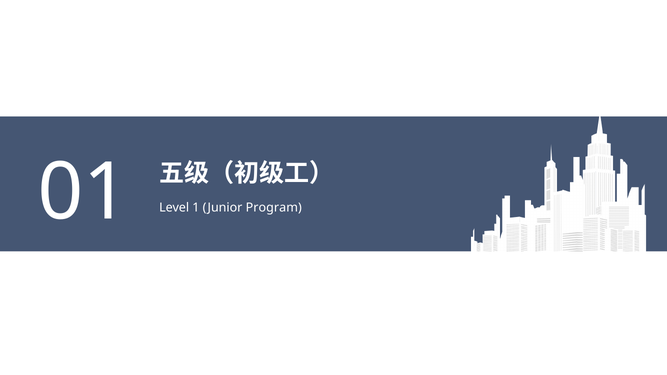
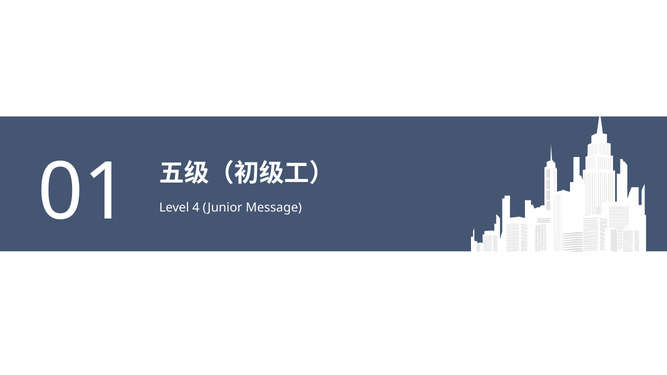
1: 1 -> 4 (196, 208)
Program: Program -> Message (274, 208)
